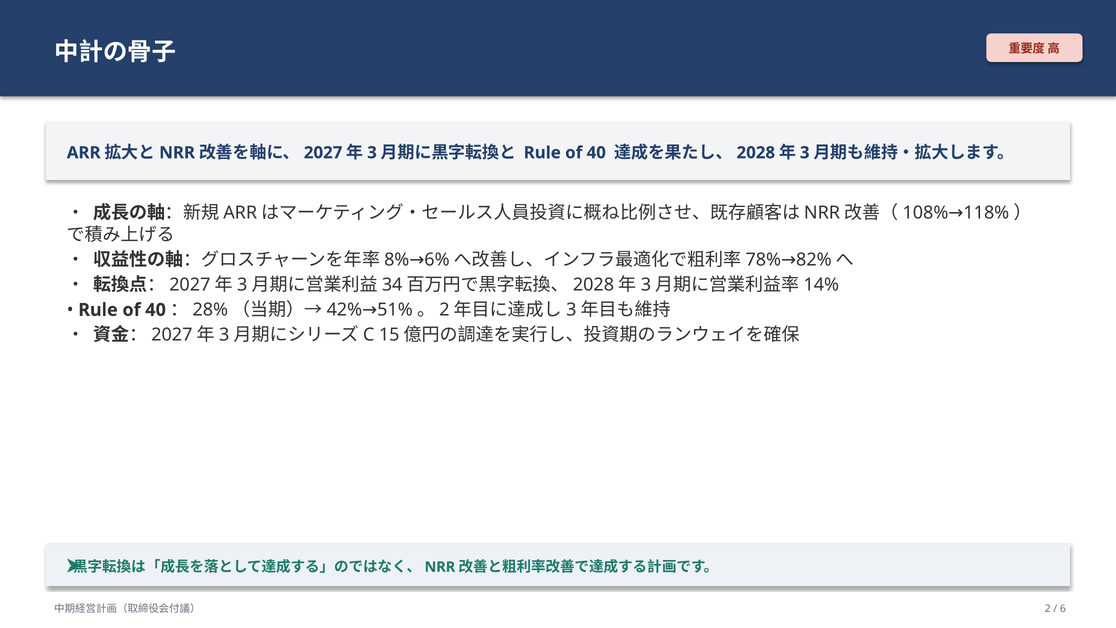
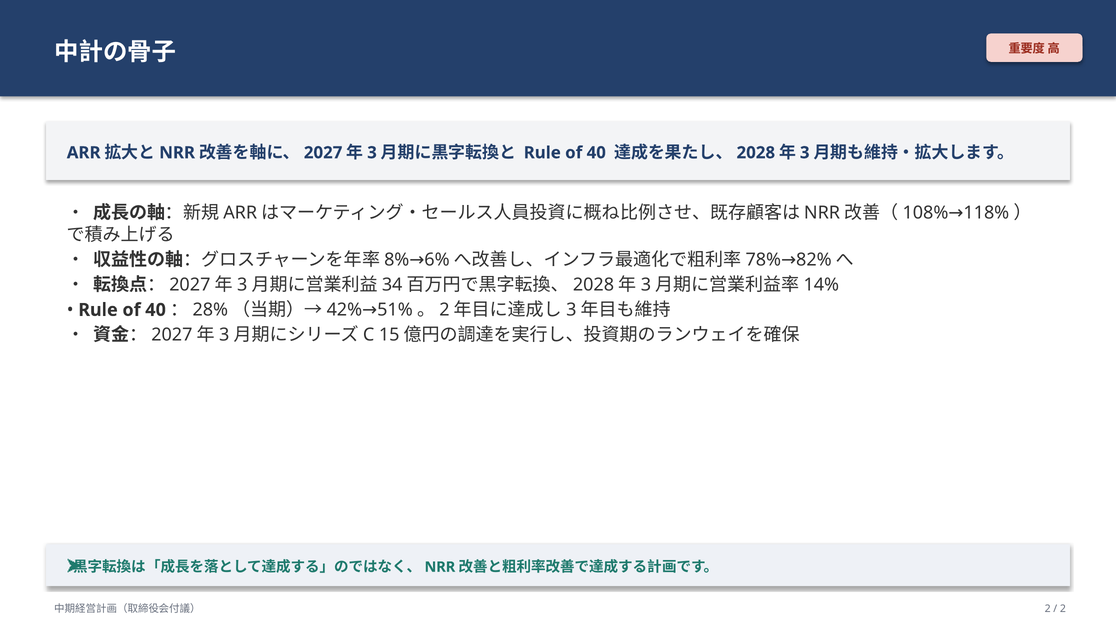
6: 6 -> 2 (1063, 609)
